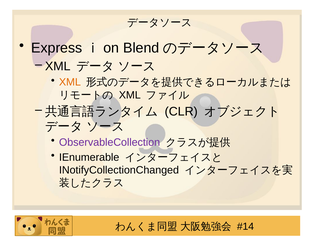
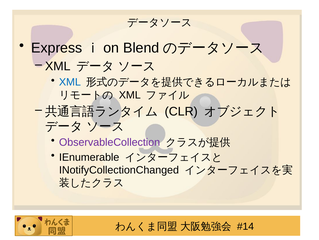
XML colour: orange -> blue (70, 82)
